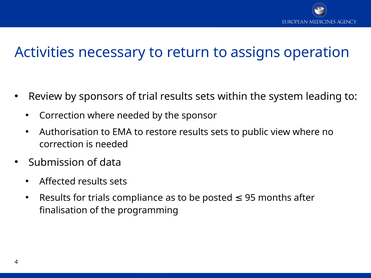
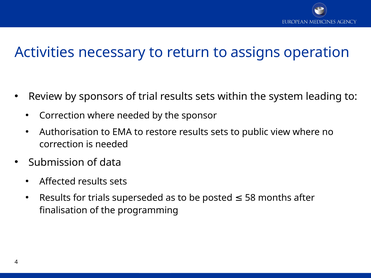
compliance: compliance -> superseded (138, 198)
95: 95 -> 58 (250, 198)
